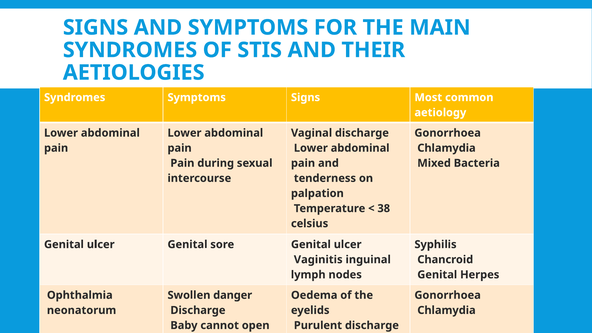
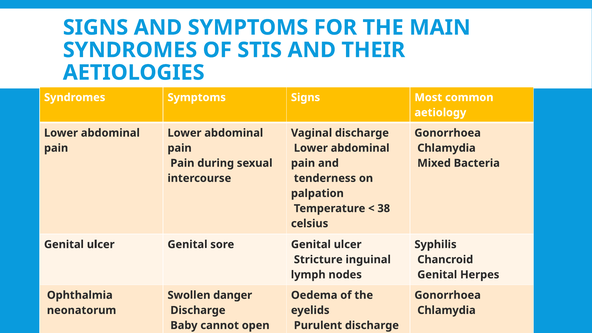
Vaginitis: Vaginitis -> Stricture (318, 260)
